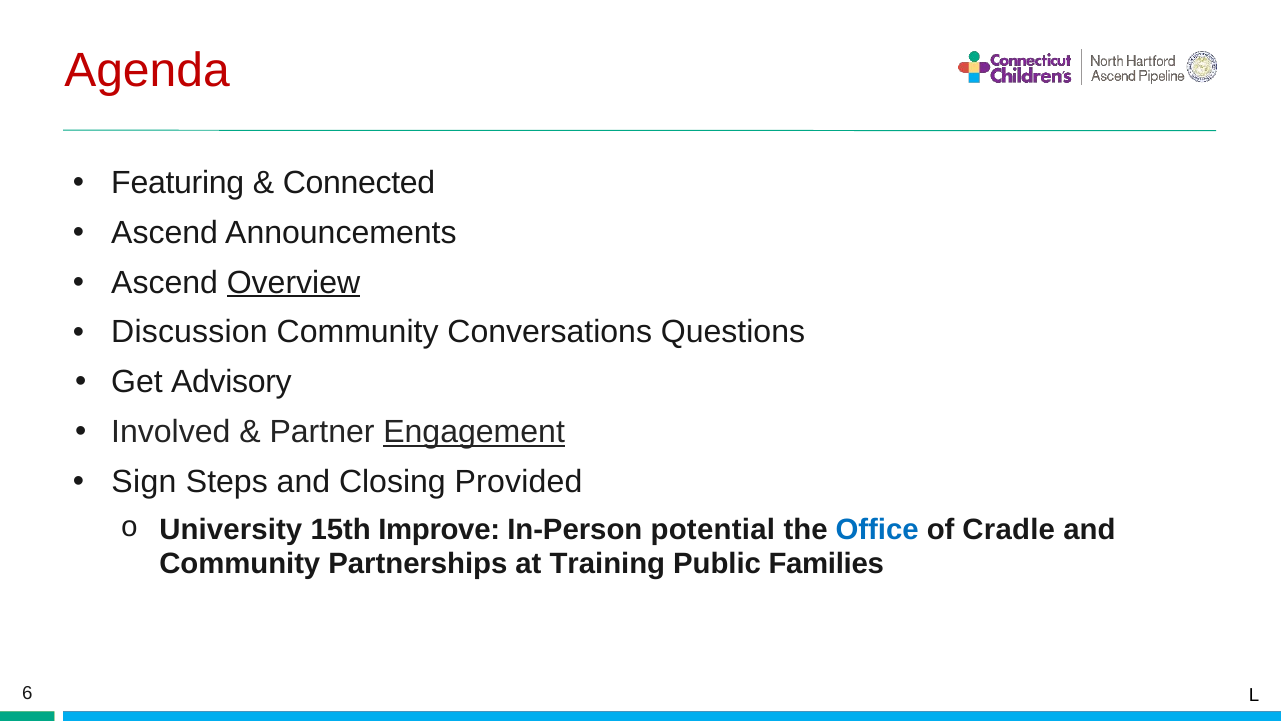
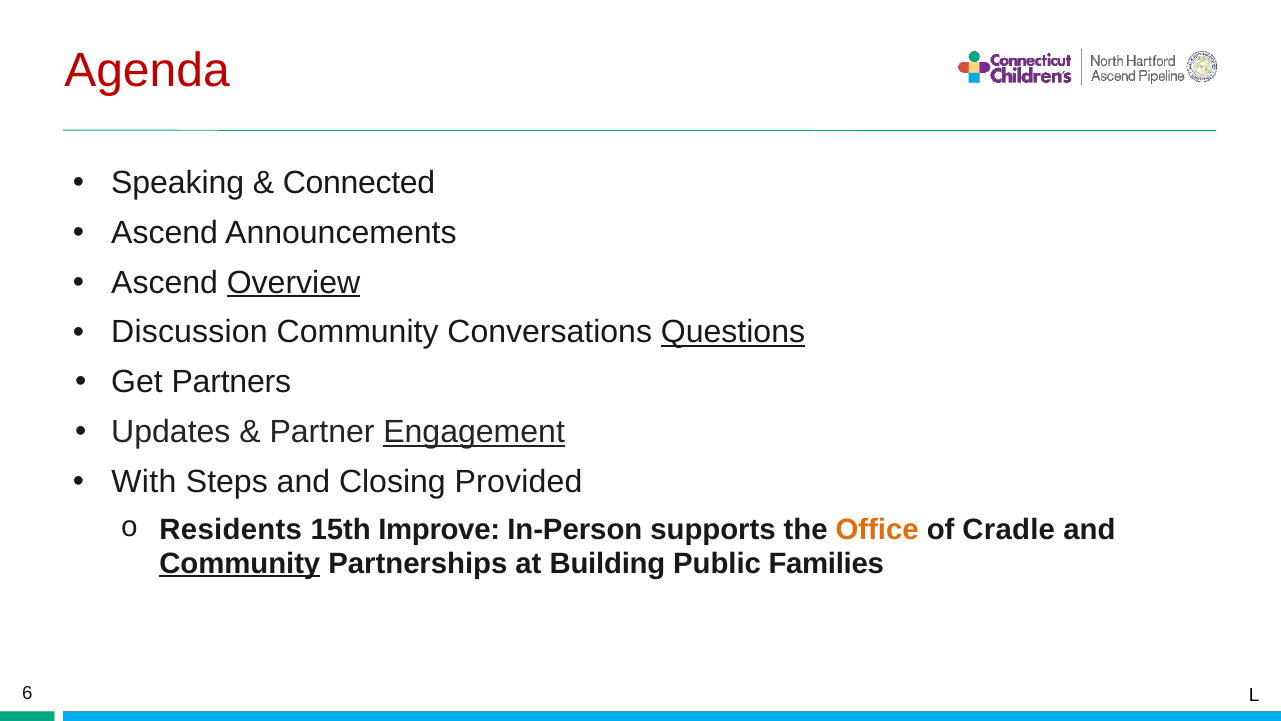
Featuring: Featuring -> Speaking (178, 183)
Questions underline: none -> present (733, 332)
Advisory: Advisory -> Partners (231, 382)
Involved: Involved -> Updates (171, 432)
Sign: Sign -> With (144, 482)
University: University -> Residents (231, 530)
potential: potential -> supports (713, 530)
Office colour: blue -> orange (877, 530)
Community underline: none -> present (240, 563)
Training: Training -> Building (607, 563)
